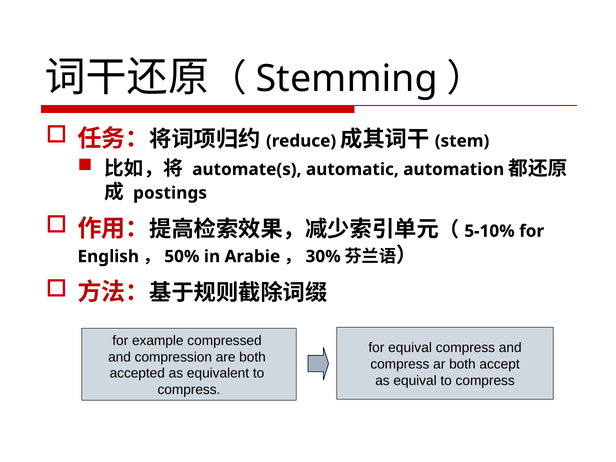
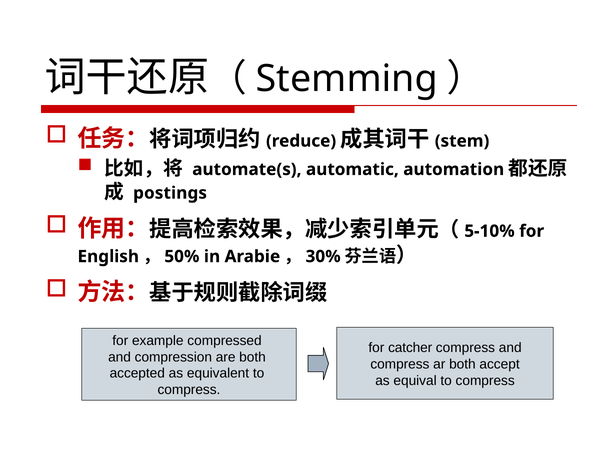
for equival: equival -> catcher (410, 348)
